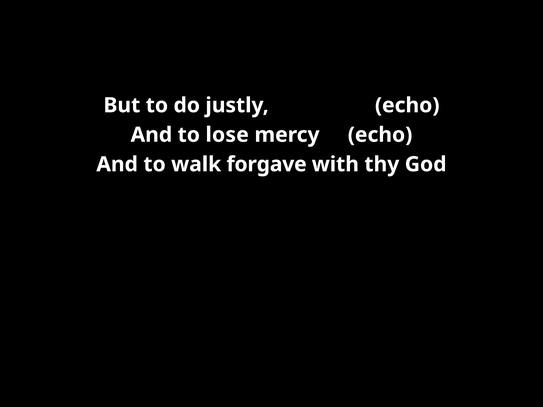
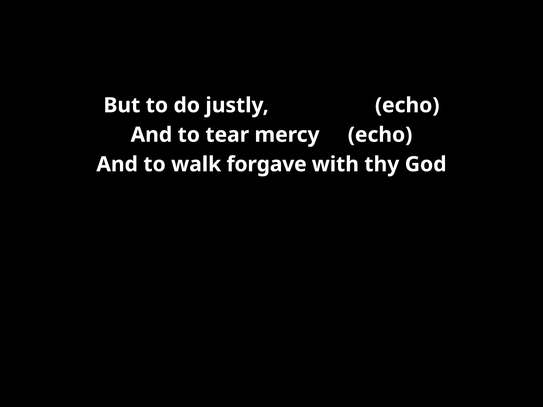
lose: lose -> tear (227, 135)
